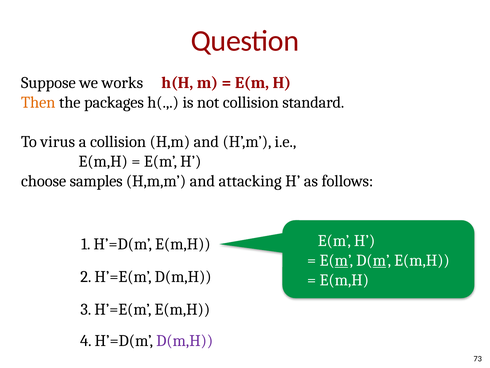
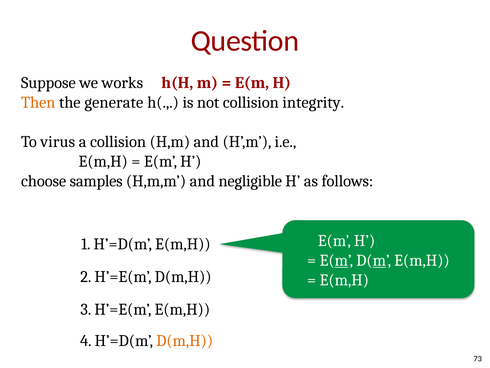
packages: packages -> generate (114, 102)
standard: standard -> integrity (313, 102)
attacking: attacking -> negligible (250, 181)
D(m,H colour: purple -> orange (185, 340)
